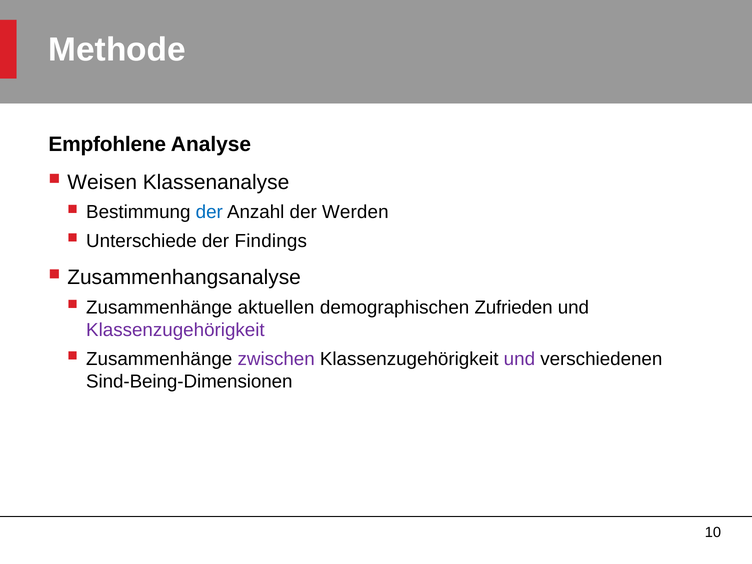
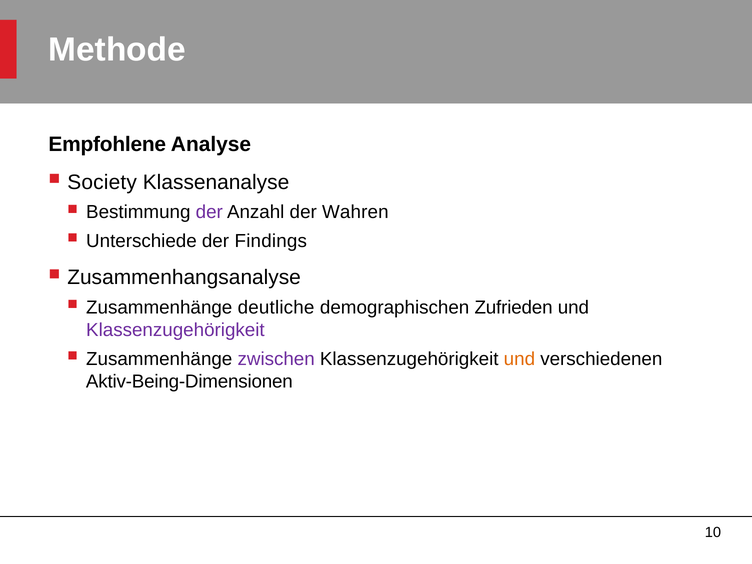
Weisen: Weisen -> Society (102, 182)
der colour: blue -> purple (209, 212)
Werden: Werden -> Wahren (355, 212)
aktuellen: aktuellen -> deutliche (276, 307)
und colour: purple -> orange (519, 359)
Sind-Being-Dimensionen: Sind-Being-Dimensionen -> Aktiv-Being-Dimensionen (189, 381)
